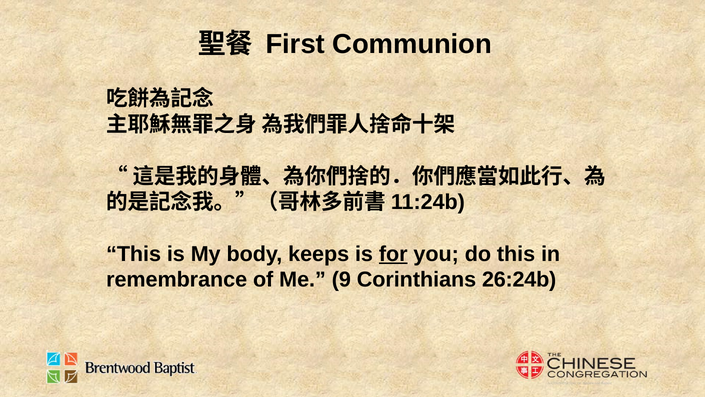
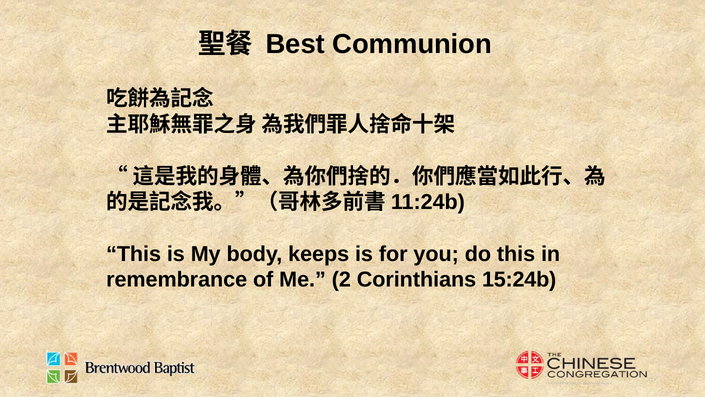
First: First -> Best (295, 44)
for underline: present -> none (393, 254)
9: 9 -> 2 (341, 280)
26:24b: 26:24b -> 15:24b (519, 280)
